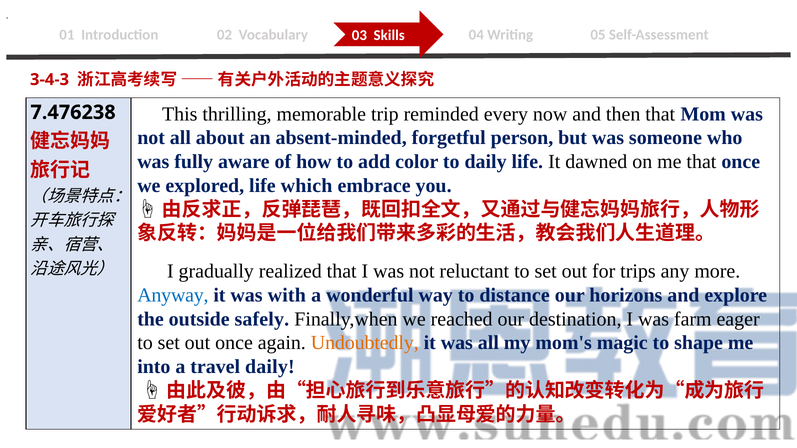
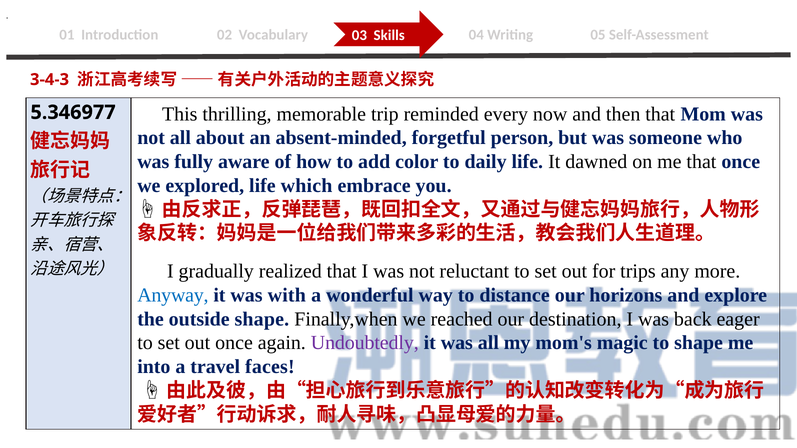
7.476238: 7.476238 -> 5.346977 (73, 112)
outside safely: safely -> shape (262, 319)
farm: farm -> back (693, 319)
Undoubtedly colour: orange -> purple (365, 343)
travel daily: daily -> faces (270, 367)
